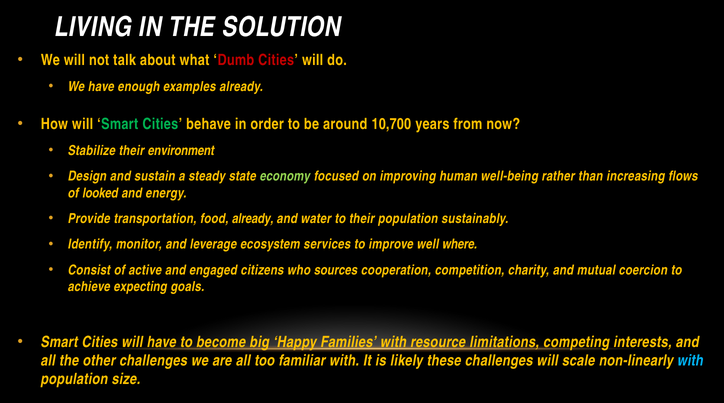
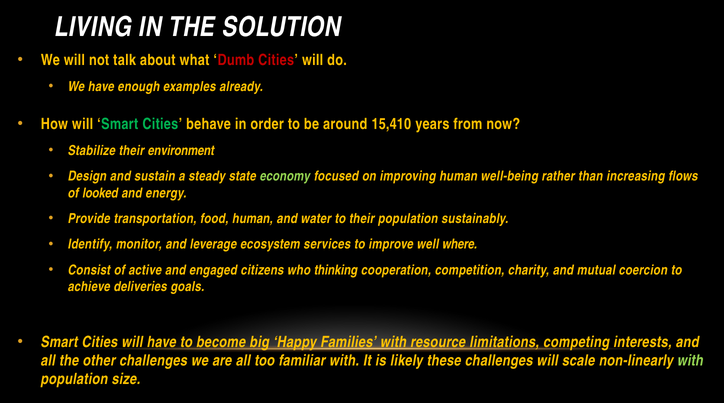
10,700: 10,700 -> 15,410 (391, 124)
food already: already -> human (253, 218)
sources: sources -> thinking (336, 269)
expecting: expecting -> deliveries (140, 286)
with colour: light blue -> light green (690, 360)
